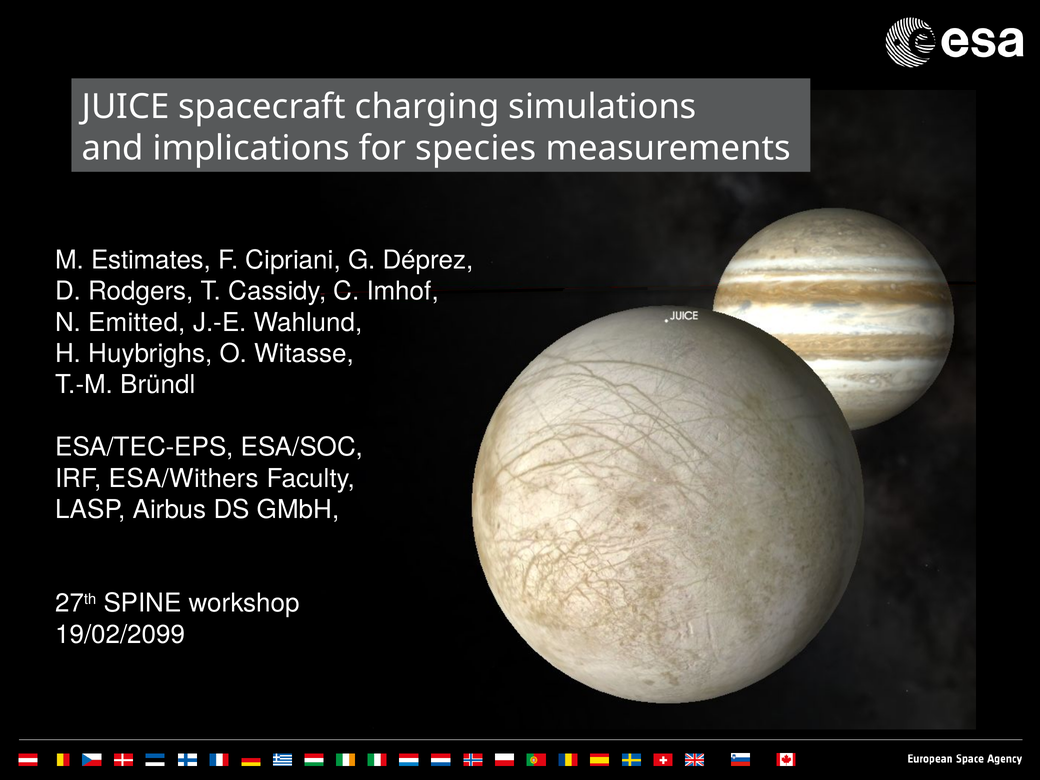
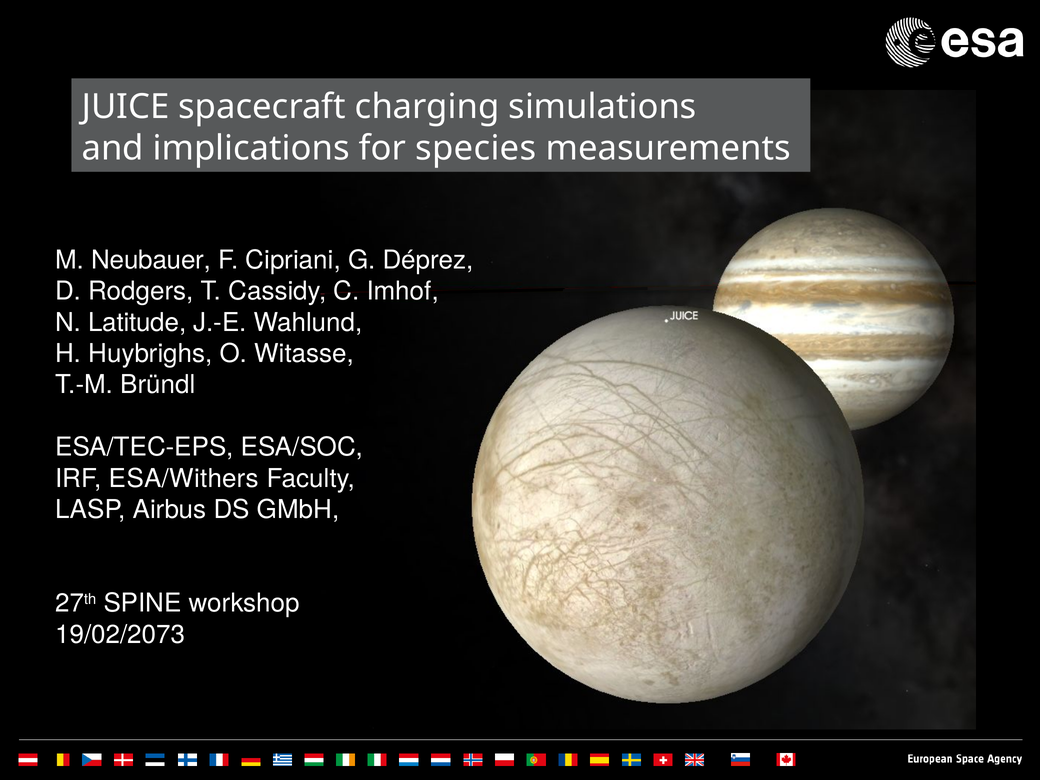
Estimates: Estimates -> Neubauer (151, 260)
Emitted: Emitted -> Latitude (137, 322)
19/02/2099: 19/02/2099 -> 19/02/2073 (120, 634)
